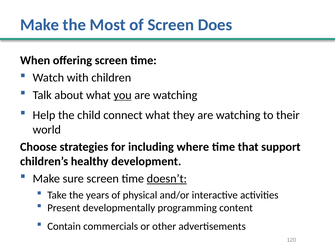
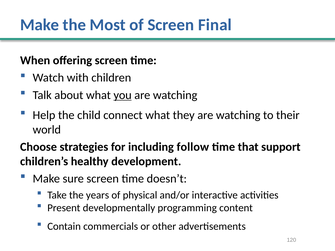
Does: Does -> Final (215, 25)
where: where -> follow (193, 147)
doesn’t underline: present -> none (167, 179)
